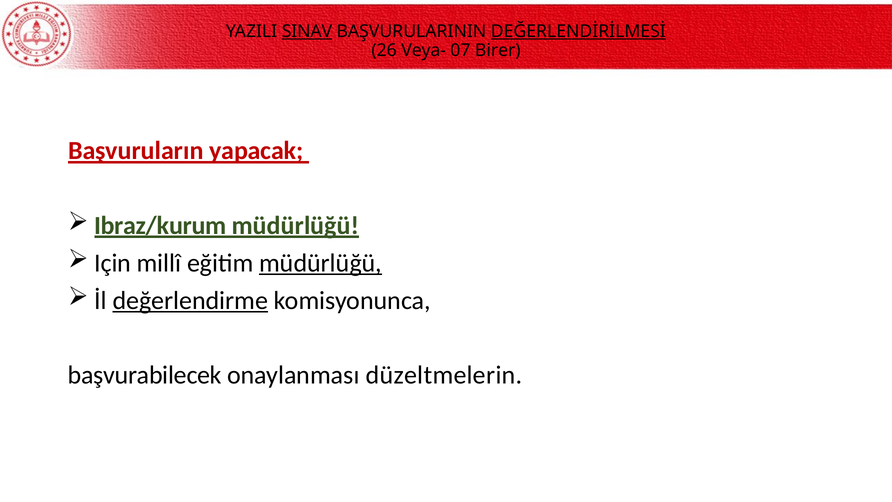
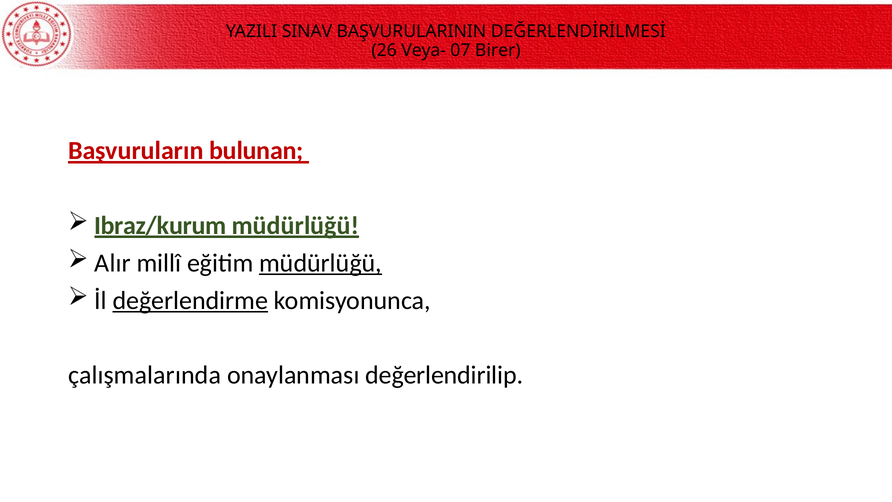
SINAV underline: present -> none (307, 32)
DEĞERLENDİRİLMESİ underline: present -> none (578, 32)
yapacak: yapacak -> bulunan (256, 151)
Için: Için -> Alır (113, 263)
başvurabilecek: başvurabilecek -> çalışmalarında (145, 375)
düzeltmelerin: düzeltmelerin -> değerlendirilip (444, 375)
